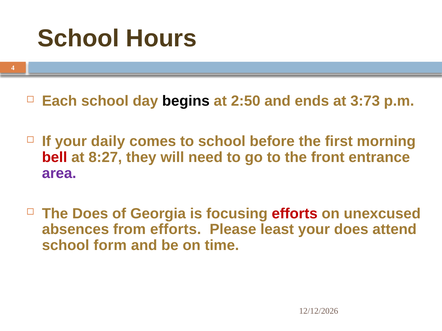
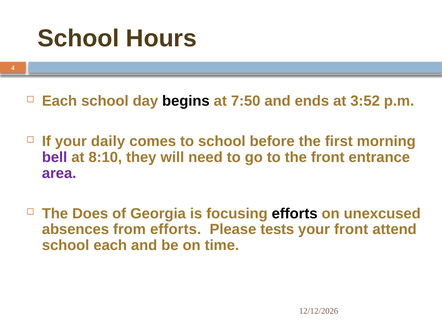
2:50: 2:50 -> 7:50 (246, 101)
3:73: 3:73 -> 3:52 (365, 101)
bell colour: red -> purple (55, 158)
8:27: 8:27 -> 8:10 (105, 158)
efforts colour: red -> black (295, 214)
least: least -> tests (277, 230)
your does: does -> front (351, 230)
school form: form -> each (110, 246)
